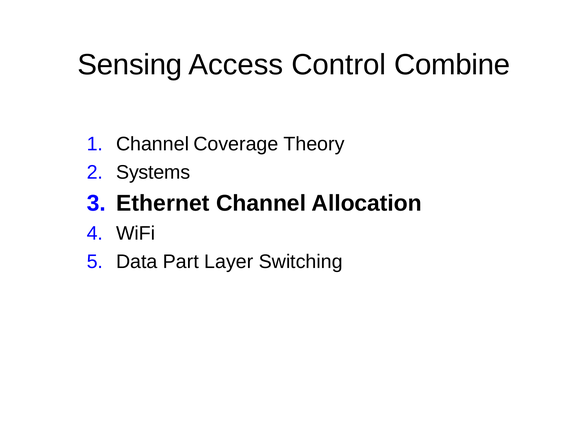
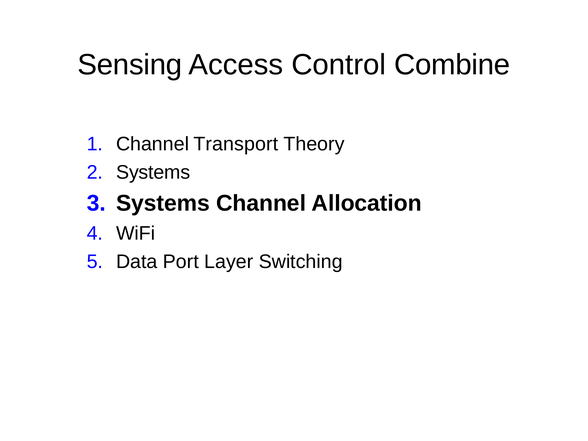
Coverage: Coverage -> Transport (236, 144)
Ethernet: Ethernet -> Systems (163, 203)
Part: Part -> Port (181, 262)
